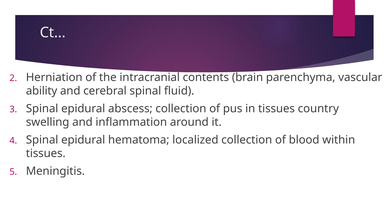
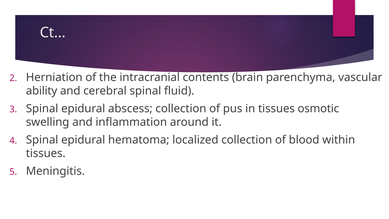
country: country -> osmotic (318, 108)
